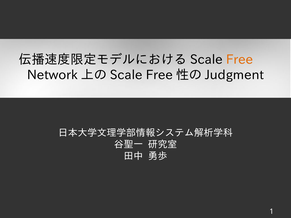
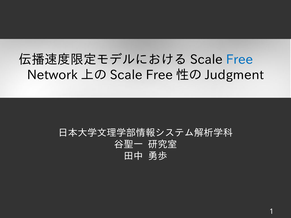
Free colour: orange -> blue (240, 60)
